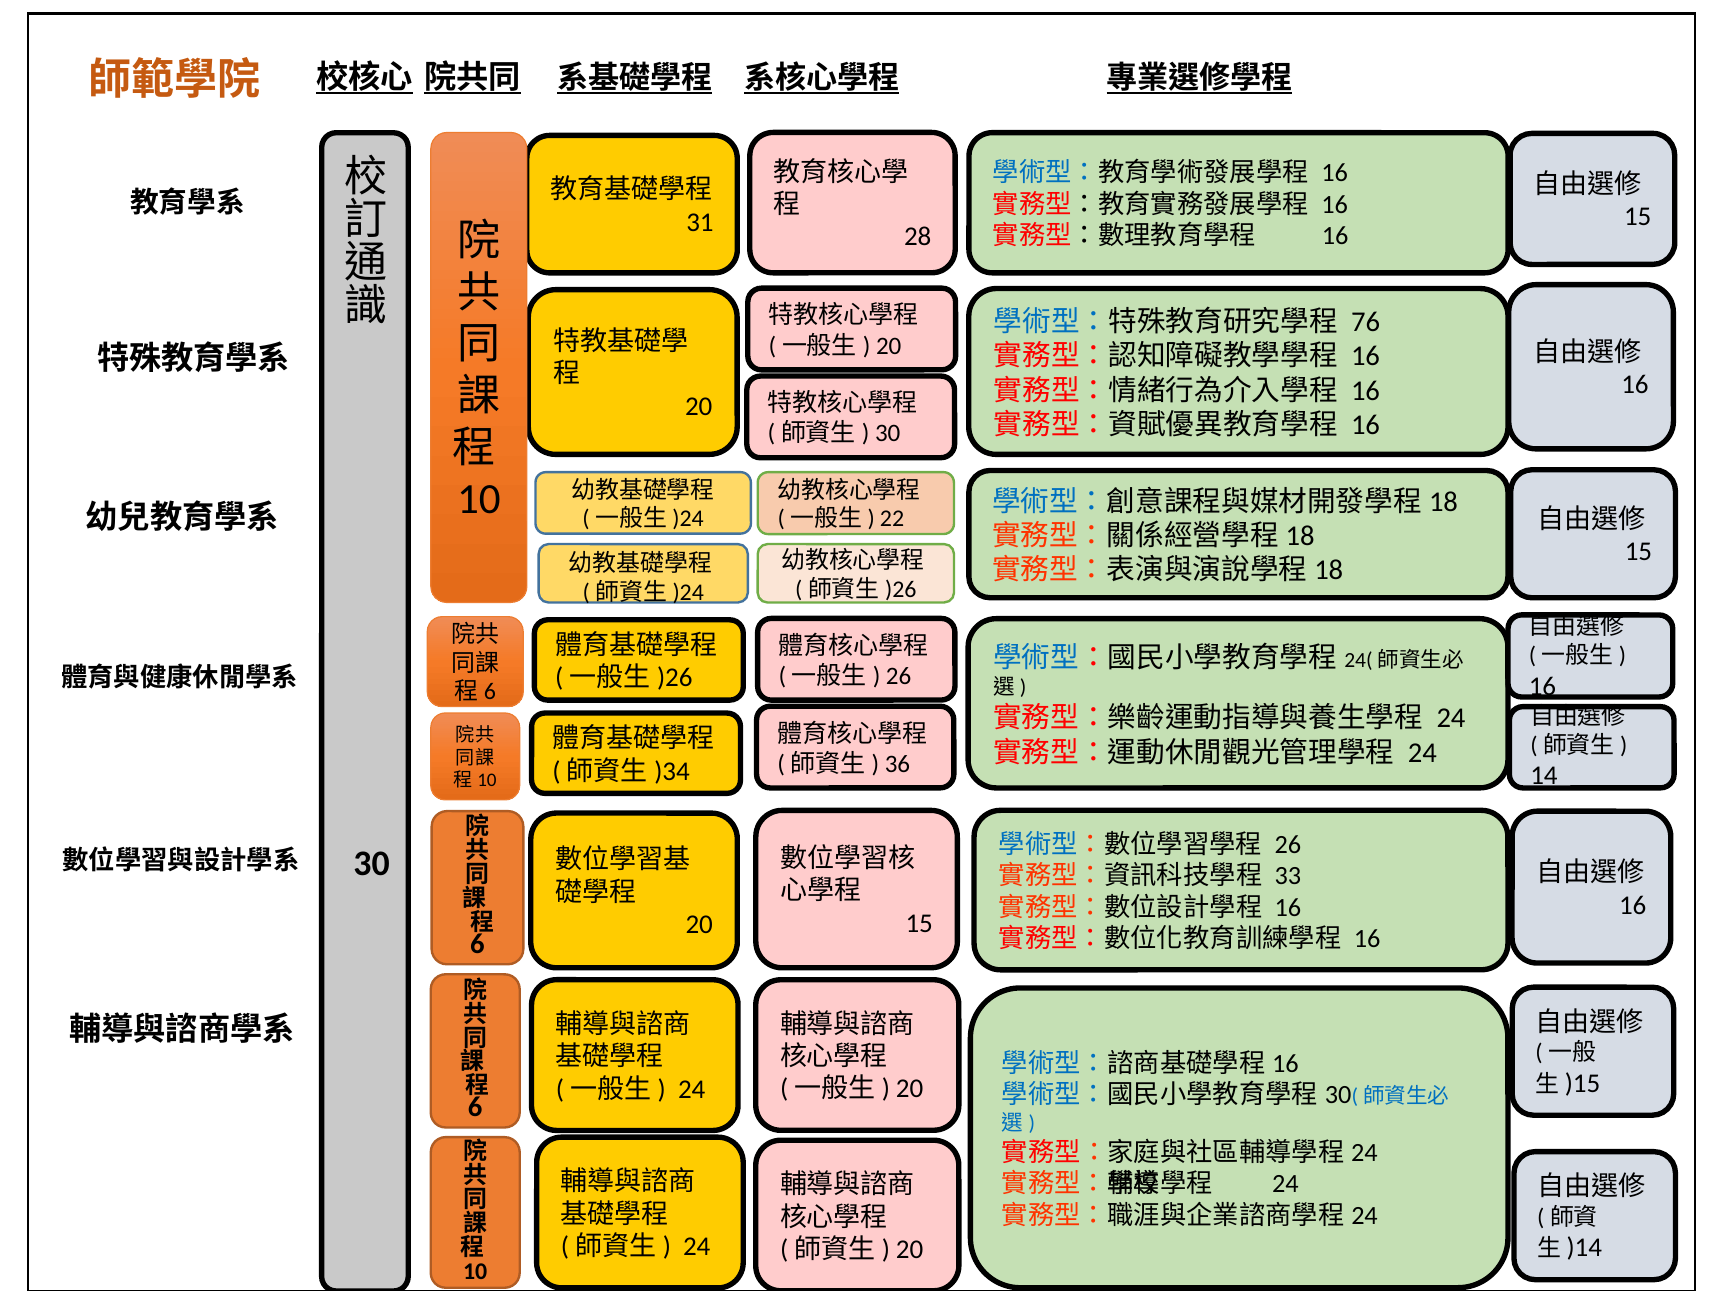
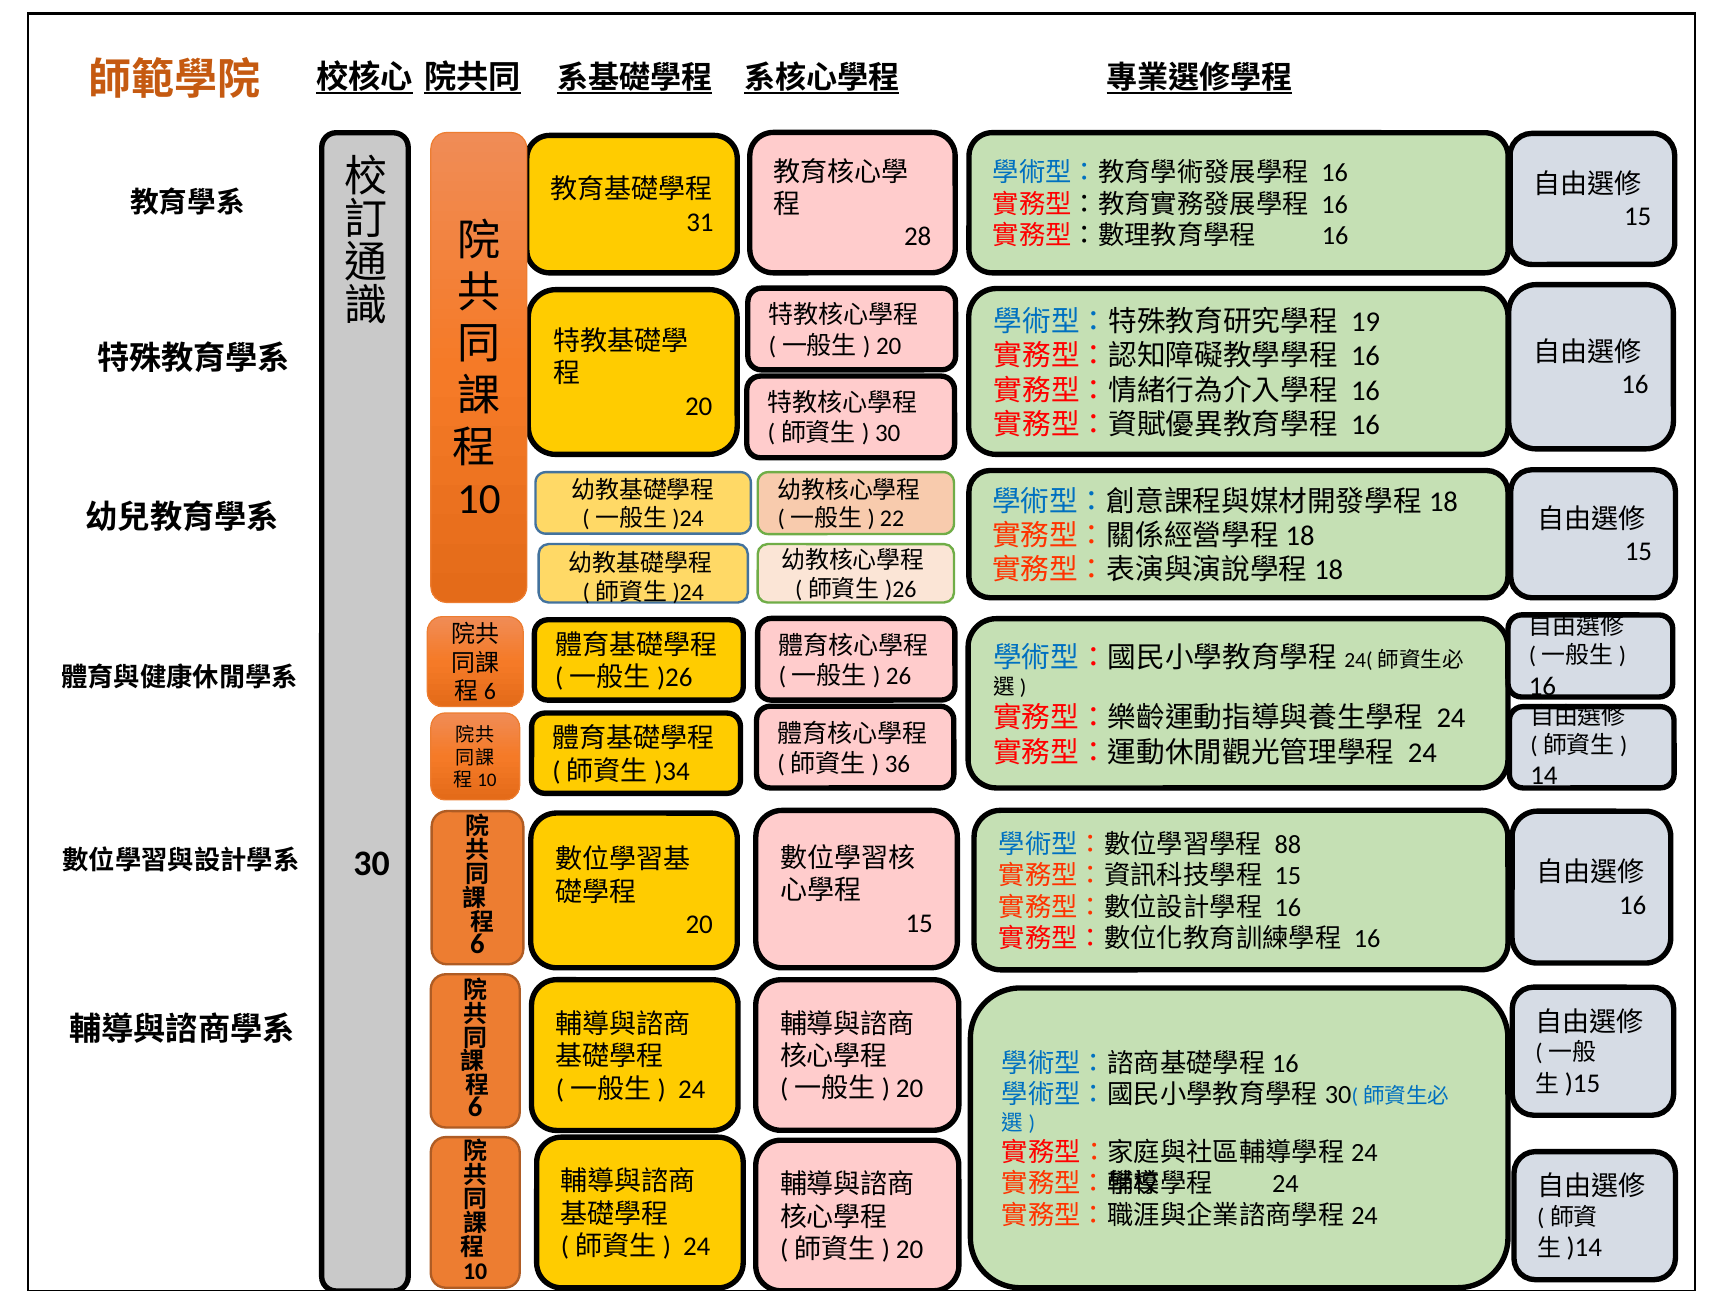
76: 76 -> 19 (1366, 322)
26: 26 -> 88 (1288, 844)
33: 33 -> 15 (1288, 876)
